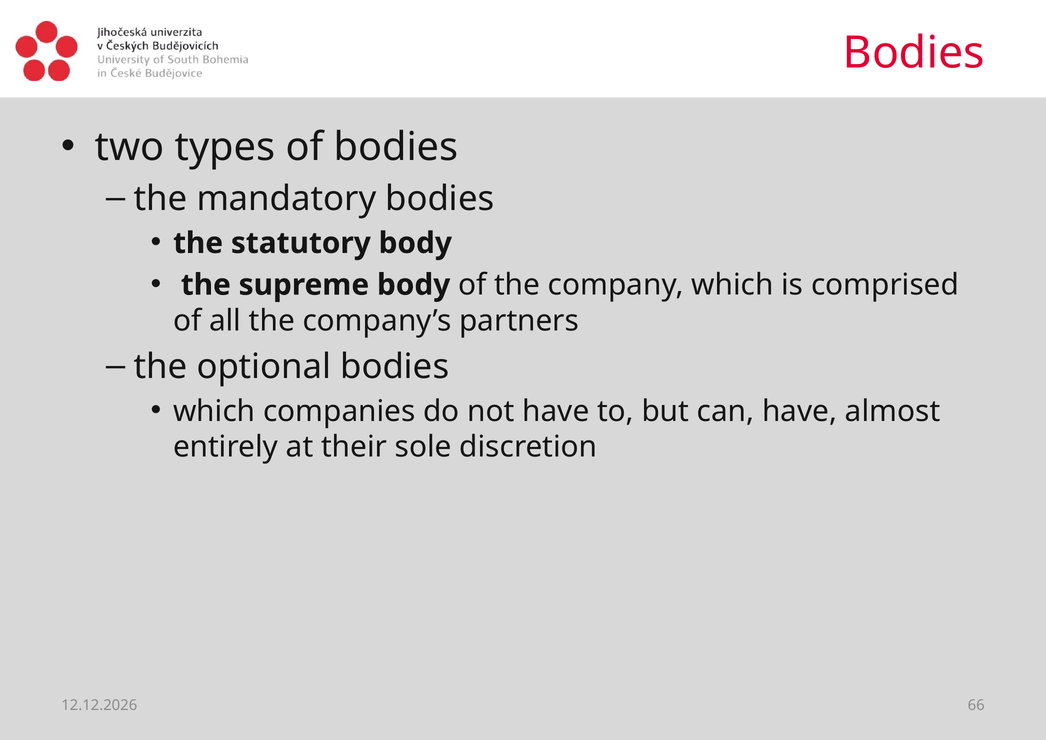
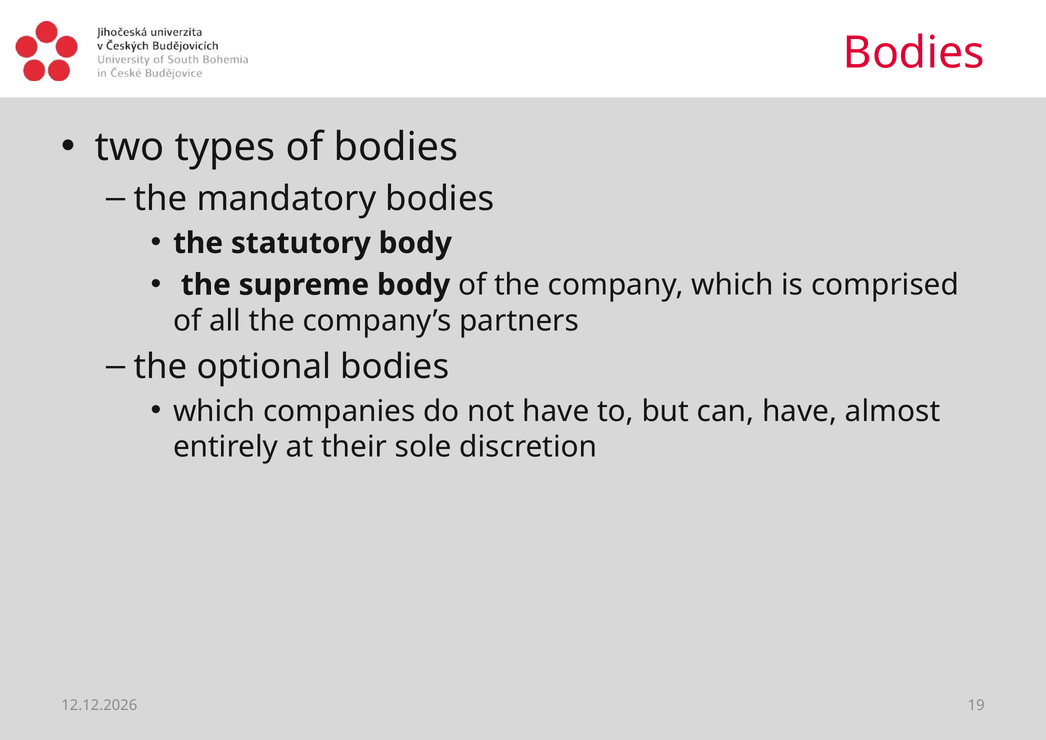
66: 66 -> 19 (976, 705)
